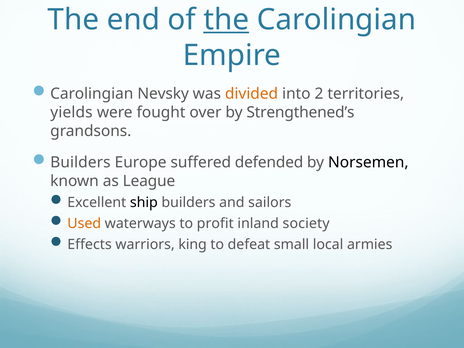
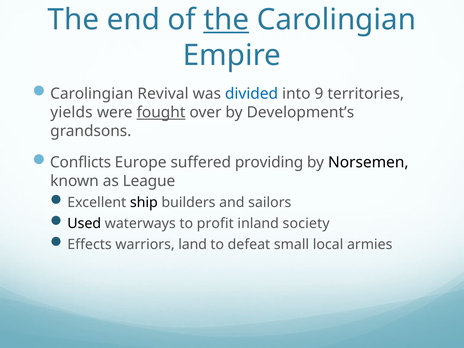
Nevsky: Nevsky -> Revival (163, 94)
divided colour: orange -> blue (252, 94)
2: 2 -> 9 (319, 94)
fought underline: none -> present (161, 112)
Strengthened’s: Strengthened’s -> Development’s (300, 112)
Builders: Builders -> Conflicts (81, 162)
defended: defended -> providing (269, 162)
Used colour: orange -> black (84, 223)
king: king -> land (193, 244)
